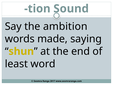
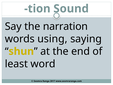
ambition: ambition -> narration (65, 26)
made: made -> using (52, 39)
